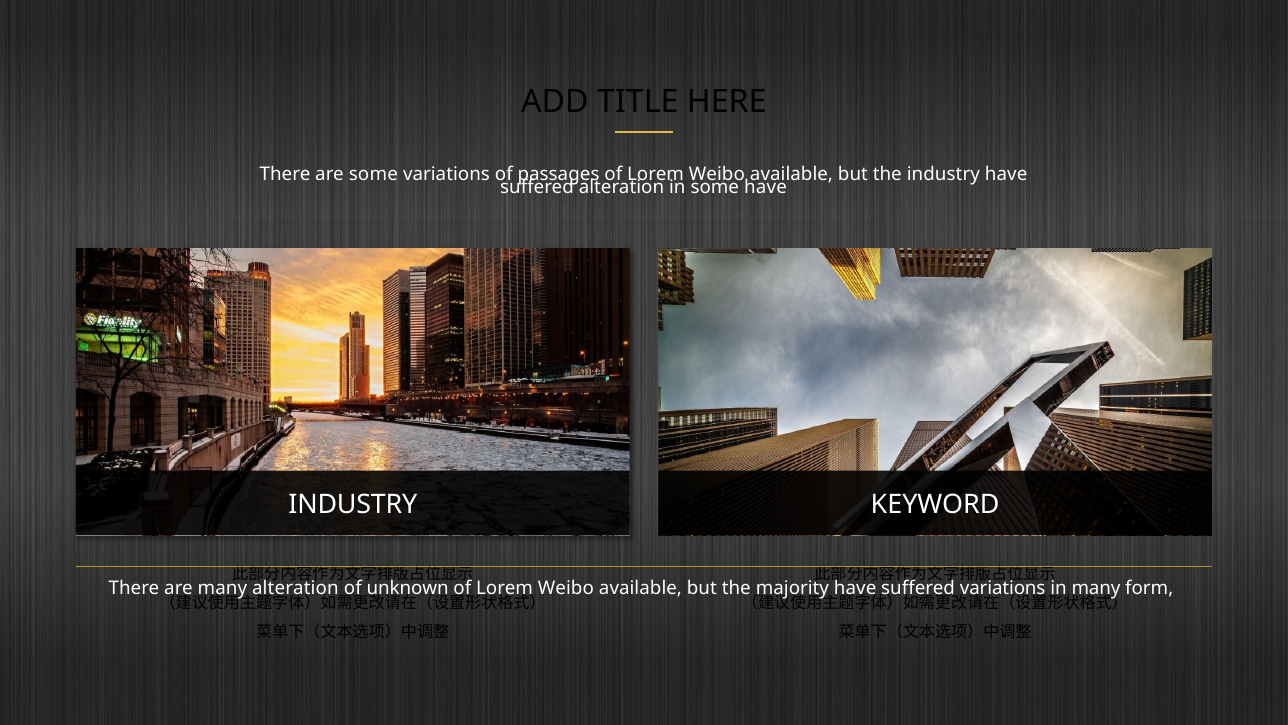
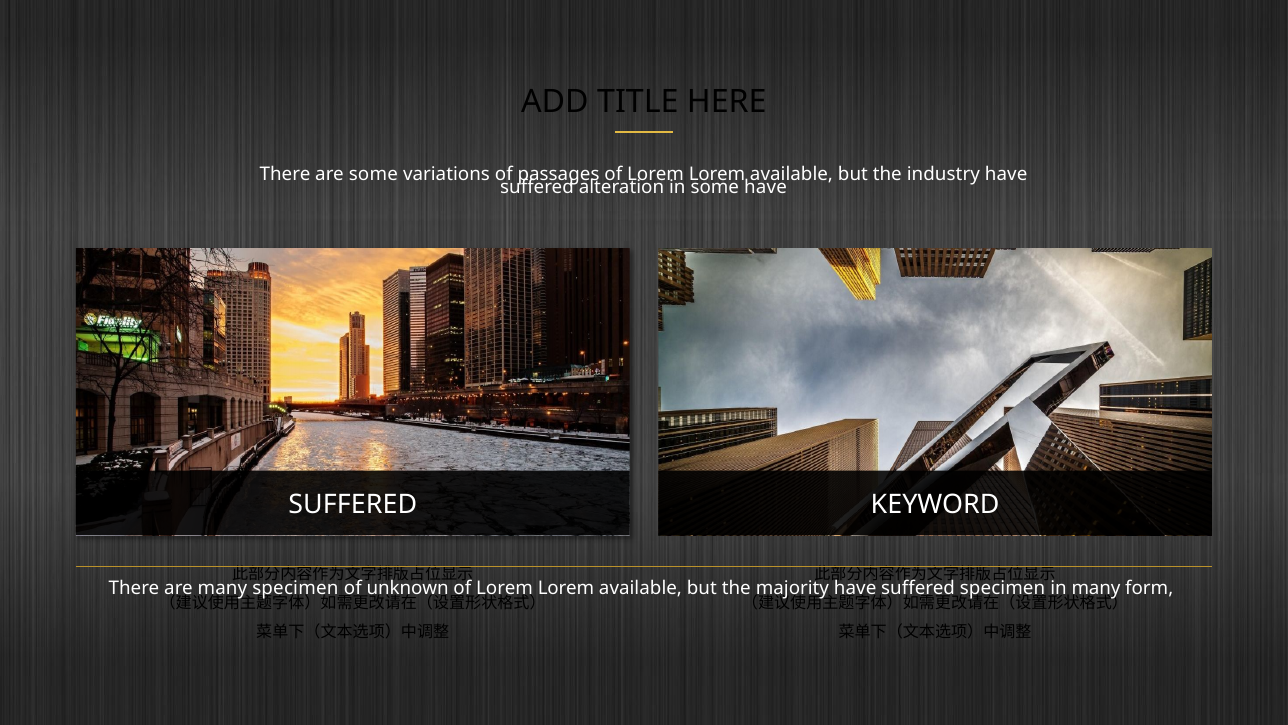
passages of Lorem Weibo: Weibo -> Lorem (717, 174)
INDUSTRY: INDUSTRY -> SUFFERED (353, 504)
many alteration: alteration -> specimen (295, 587)
Weibo: Weibo -> Lorem (566, 587)
suffered variations: variations -> specimen (1003, 587)
